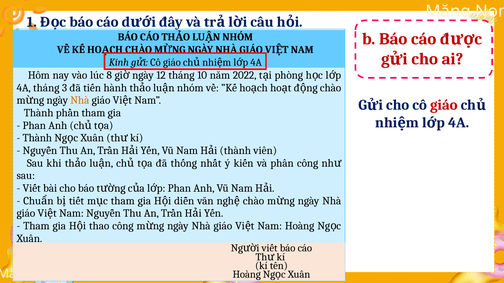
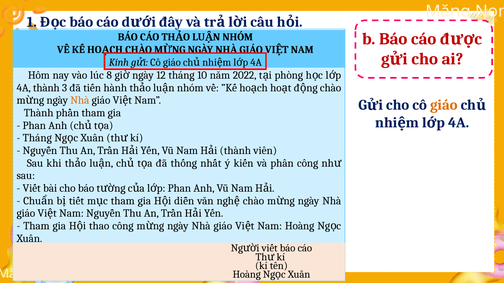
4A tháng: tháng -> thành (46, 88)
giáo colour: red -> orange (444, 105)
Thành: Thành -> Tháng (37, 138)
